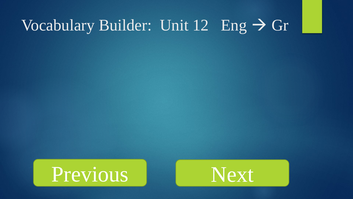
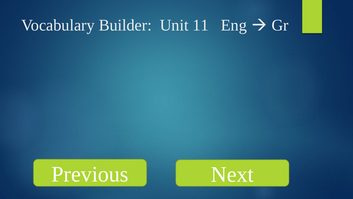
12: 12 -> 11 (201, 25)
